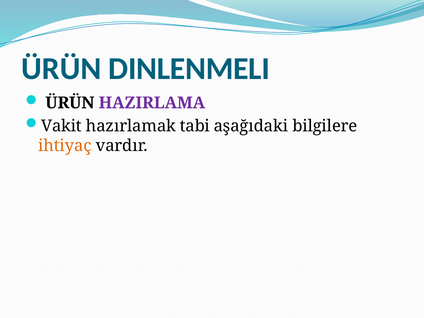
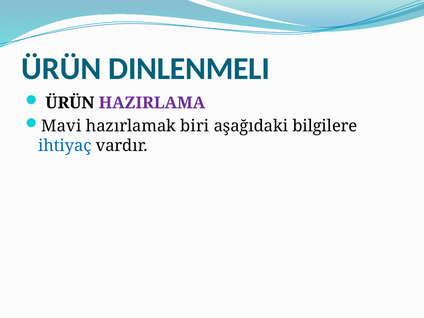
Vakit: Vakit -> Mavi (61, 126)
tabi: tabi -> biri (195, 126)
ihtiyaç colour: orange -> blue (65, 146)
